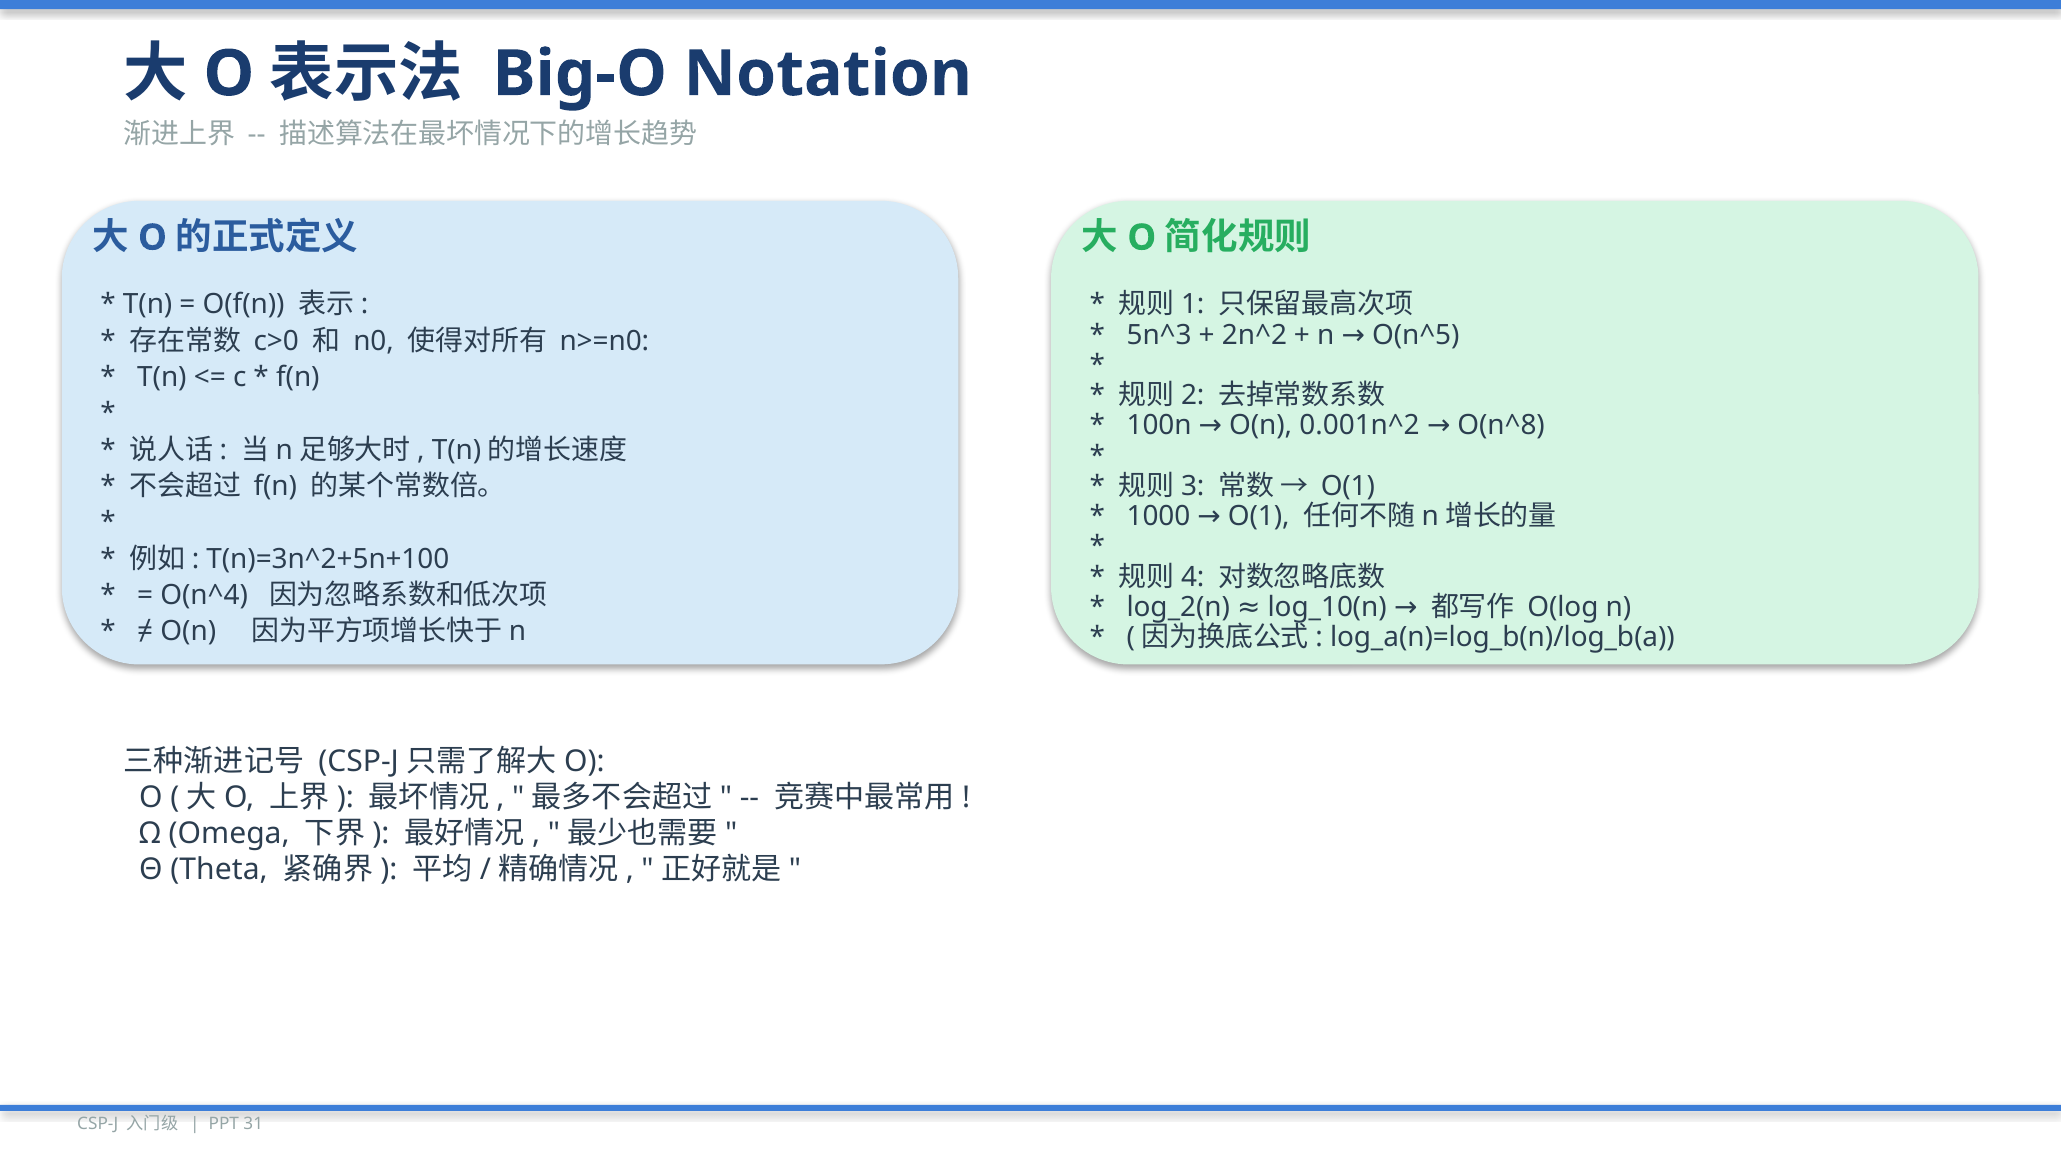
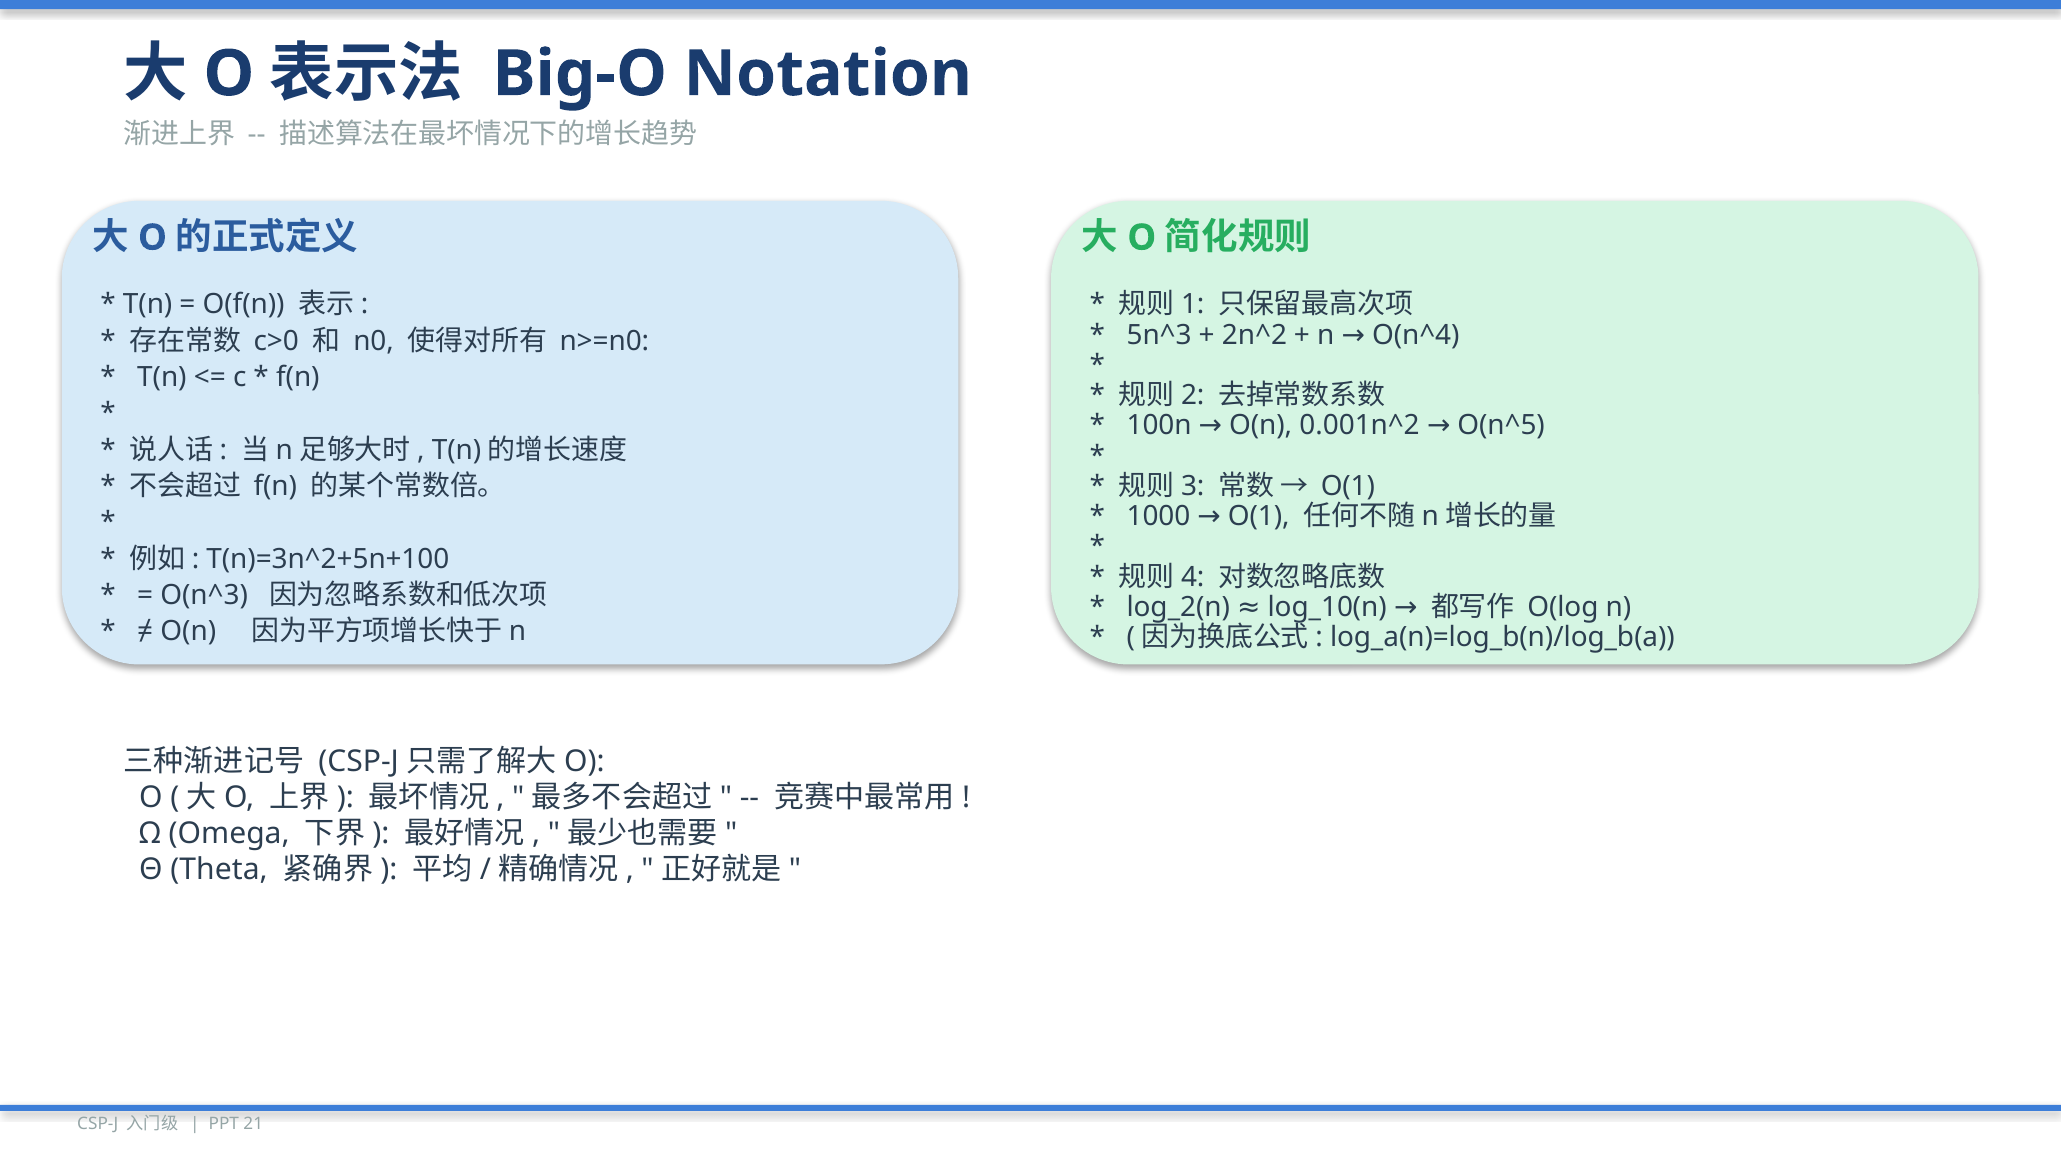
O(n^5: O(n^5 -> O(n^4 (1416, 335)
O(n^8: O(n^8 -> O(n^5 (1501, 426)
O(n^4: O(n^4 -> O(n^3 (204, 595)
31: 31 -> 21 (253, 1124)
